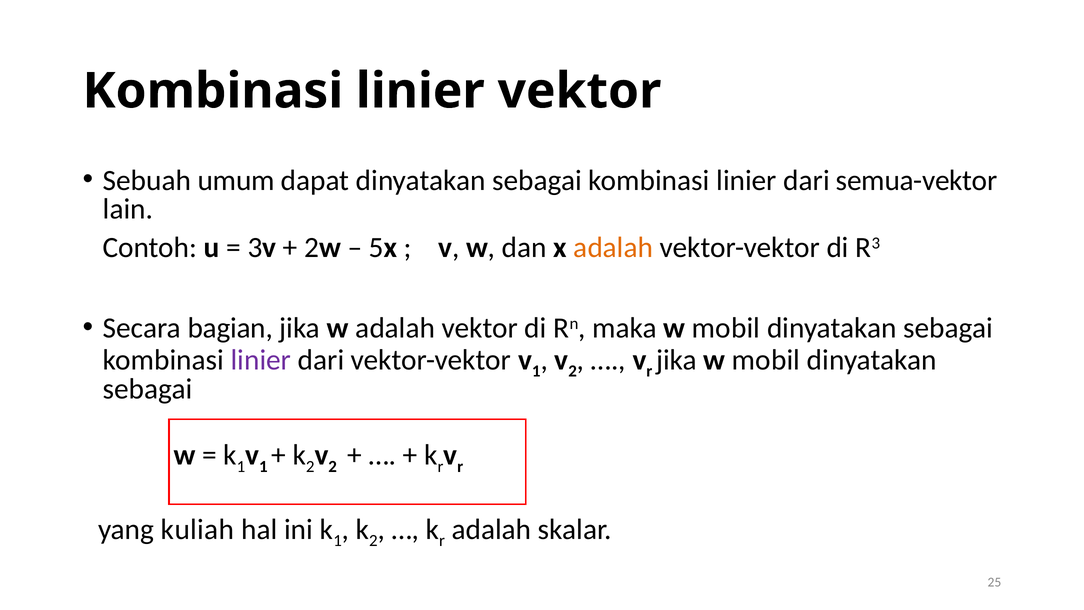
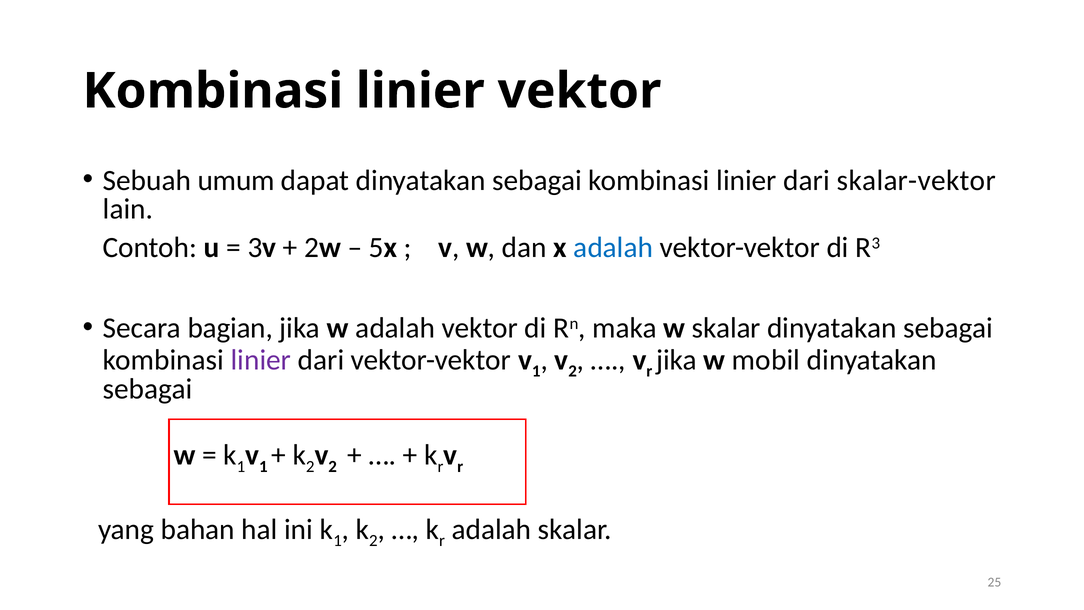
semua-vektor: semua-vektor -> skalar-vektor (916, 180)
adalah colour: orange -> blue (613, 248)
maka w mobil: mobil -> skalar (726, 328)
kuliah: kuliah -> bahan (198, 529)
